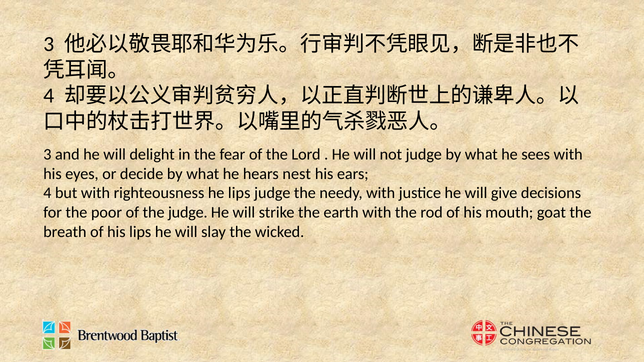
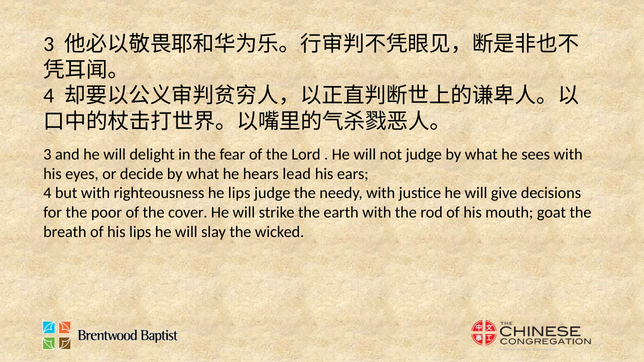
nest: nest -> lead (297, 174)
the judge: judge -> cover (188, 213)
